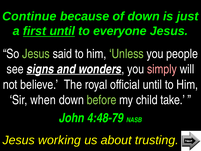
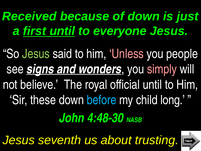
Continue: Continue -> Received (29, 16)
Unless colour: light green -> pink (126, 54)
when: when -> these (43, 100)
before colour: light green -> light blue (102, 100)
take: take -> long (173, 100)
4:48-79: 4:48-79 -> 4:48-30 (105, 118)
working: working -> seventh (60, 140)
